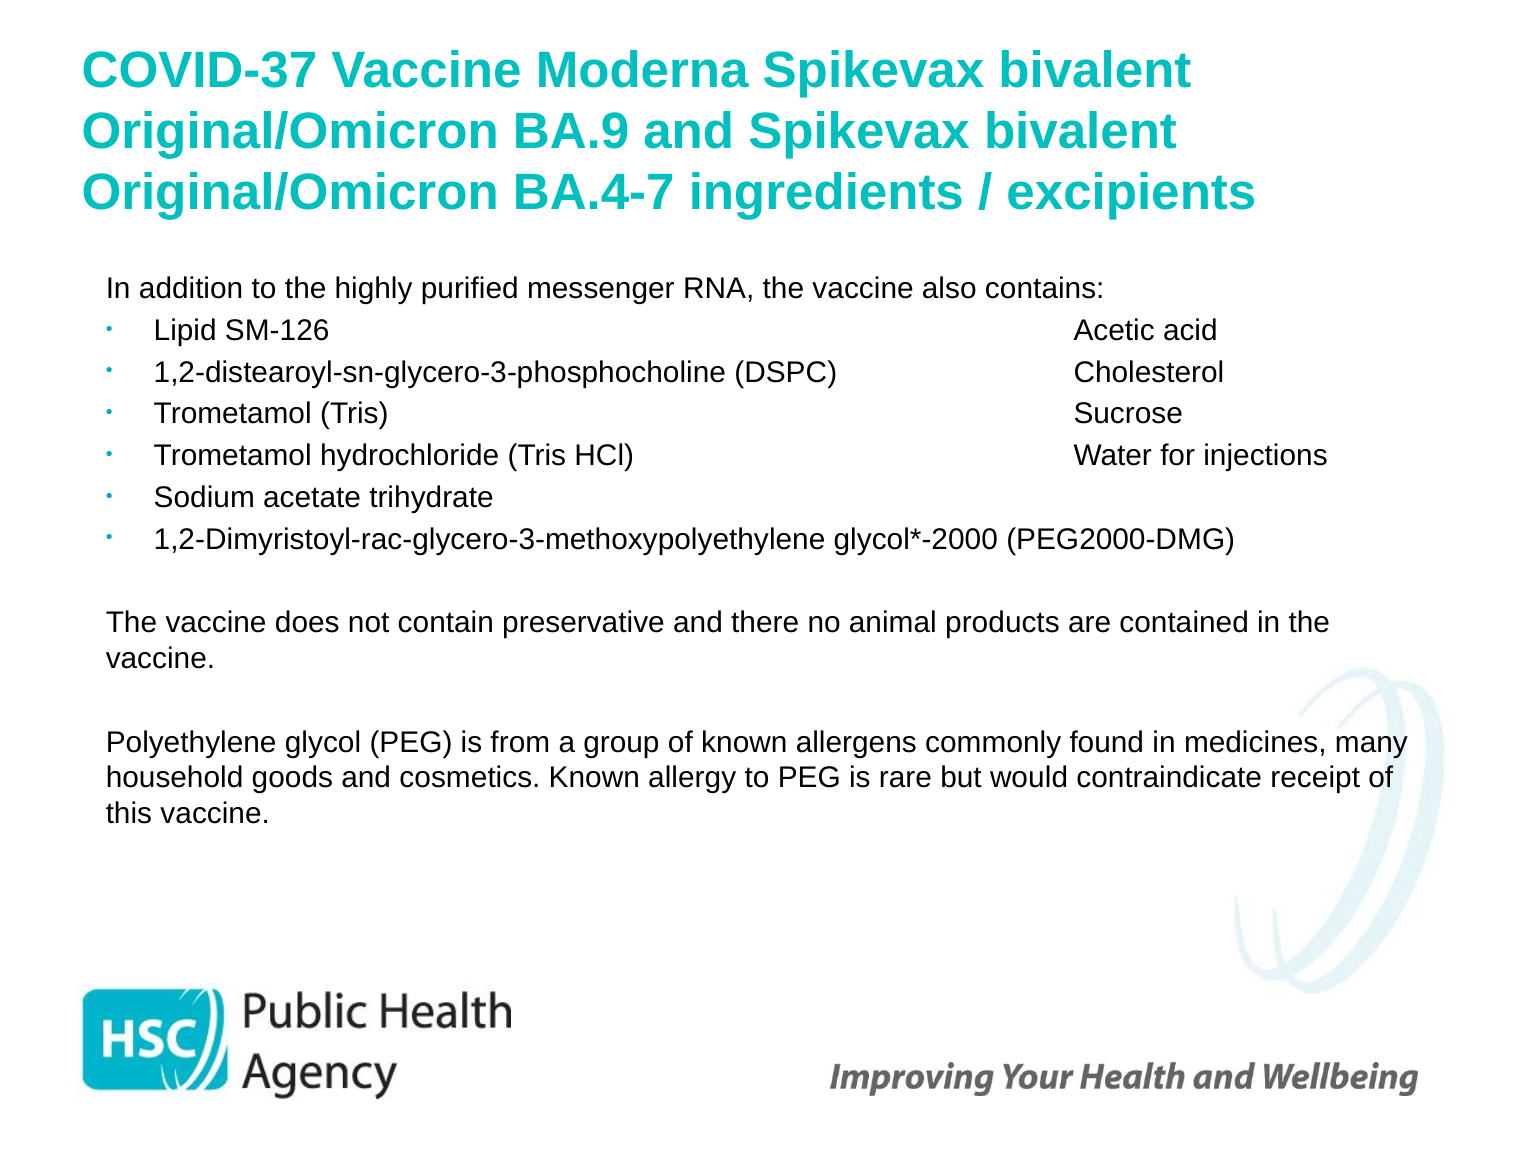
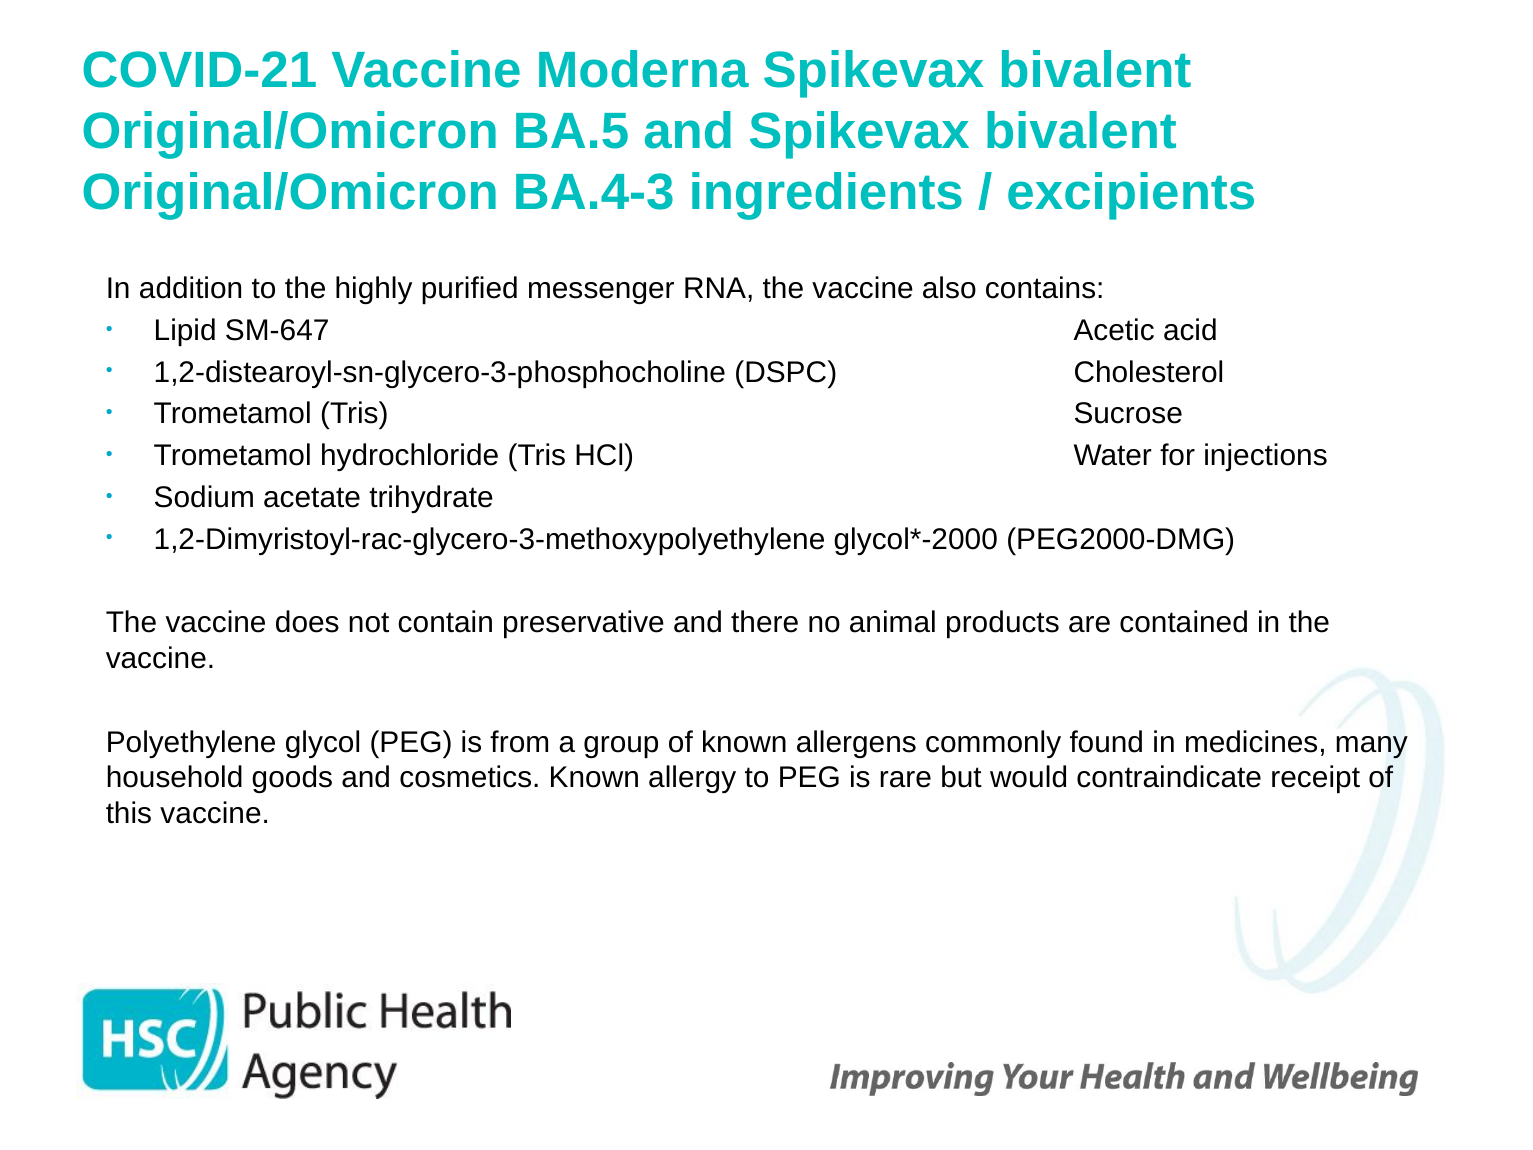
COVID-37: COVID-37 -> COVID-21 (199, 70)
BA.9: BA.9 -> BA.5 (571, 132)
BA.4-7: BA.4-7 -> BA.4-3 (594, 193)
SM-126: SM-126 -> SM-647 (277, 330)
